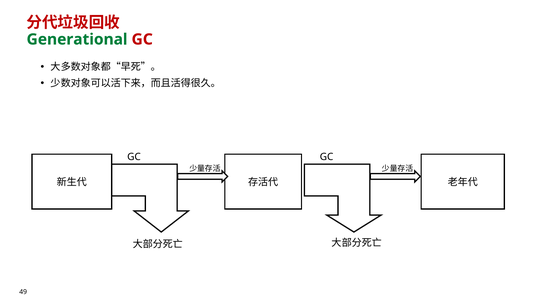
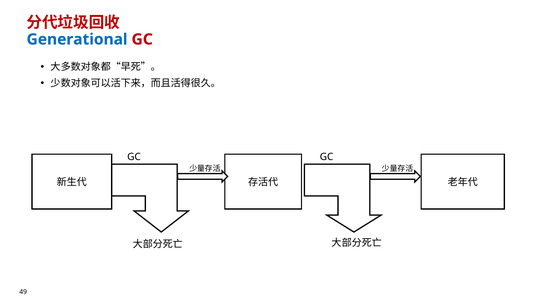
Generational colour: green -> blue (77, 39)
